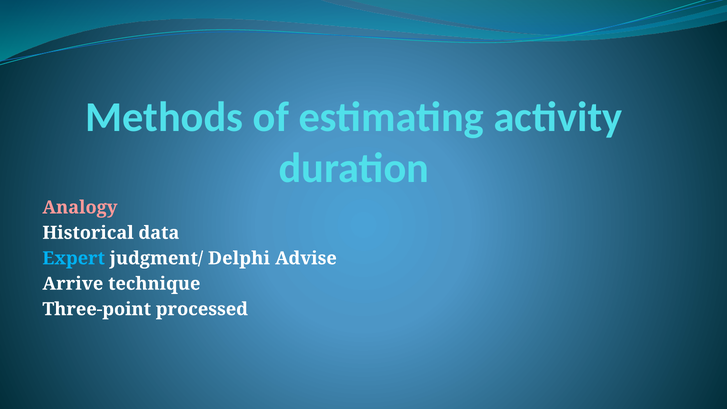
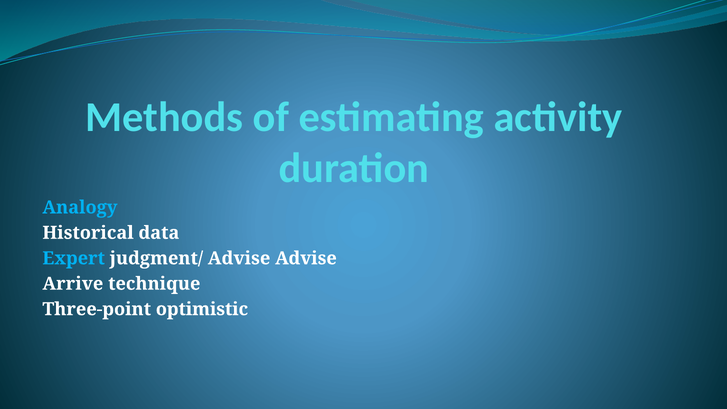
Analogy colour: pink -> light blue (80, 207)
judgment/ Delphi: Delphi -> Advise (239, 258)
processed: processed -> optimistic (202, 309)
